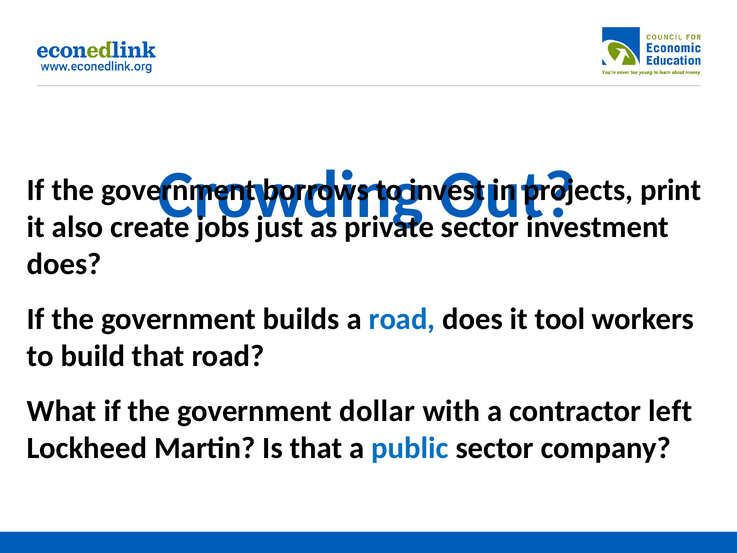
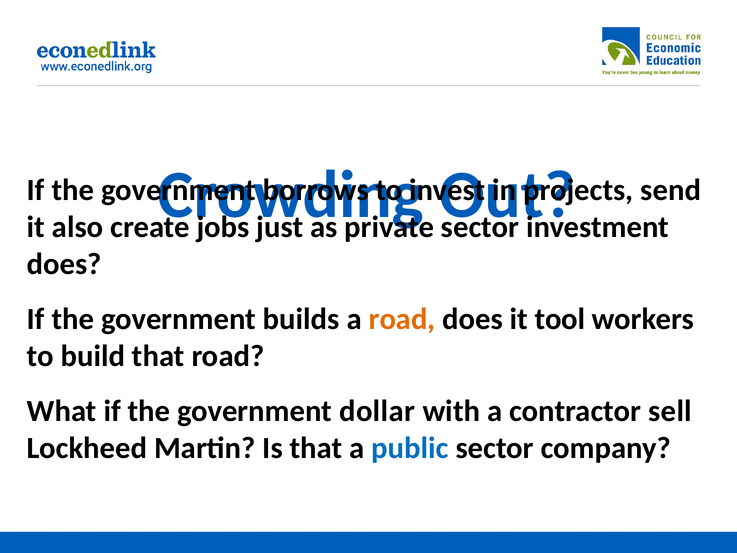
print: print -> send (671, 190)
road colour: blue -> orange (402, 319)
left: left -> sell (670, 411)
